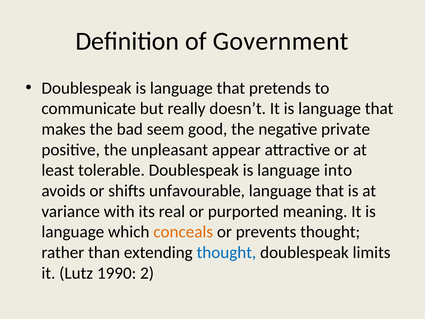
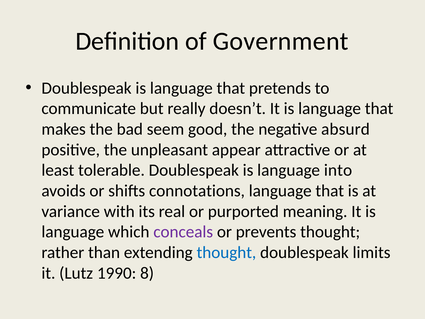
private: private -> absurd (345, 129)
unfavourable: unfavourable -> connotations (197, 191)
conceals colour: orange -> purple (183, 232)
2: 2 -> 8 (147, 273)
